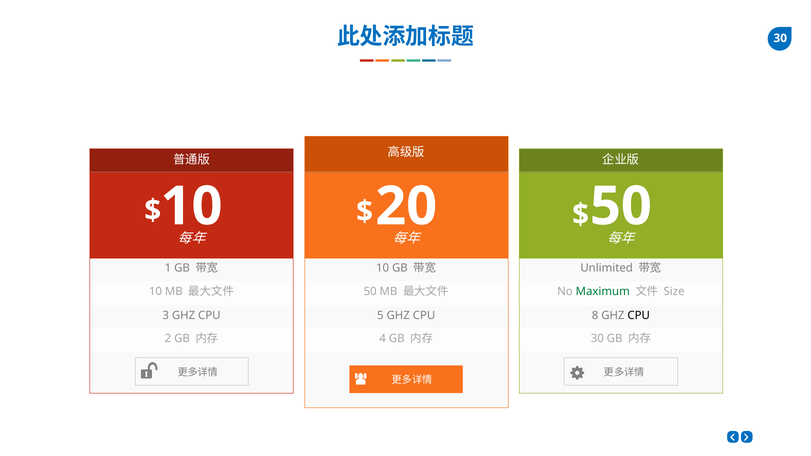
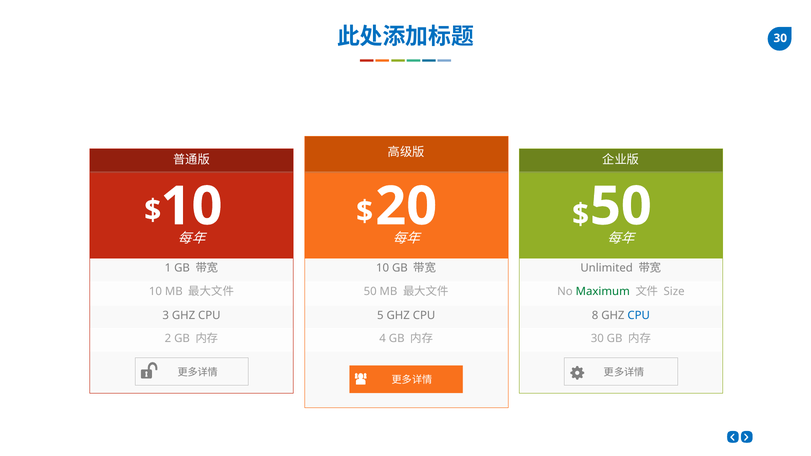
CPU colour: black -> blue (639, 316)
